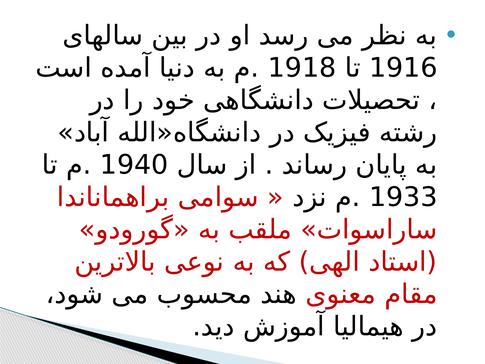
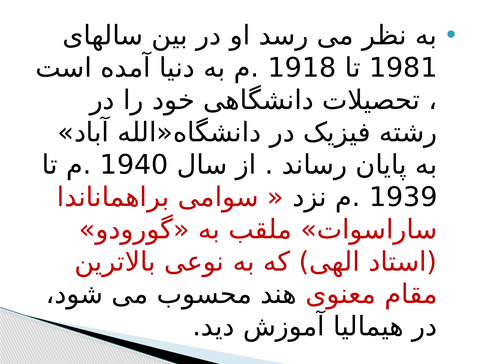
1916: 1916 -> 1981 (403, 68)
1933: 1933 -> 1939 (403, 197)
